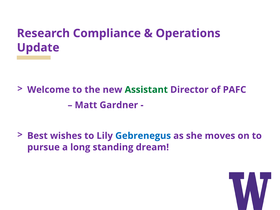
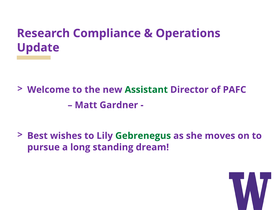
Gebrenegus colour: blue -> green (143, 136)
